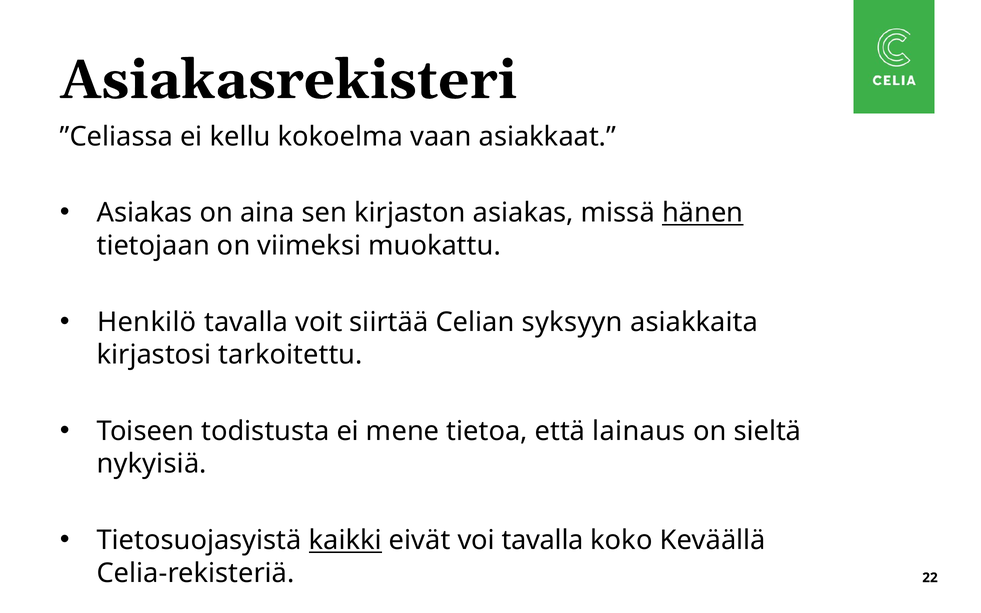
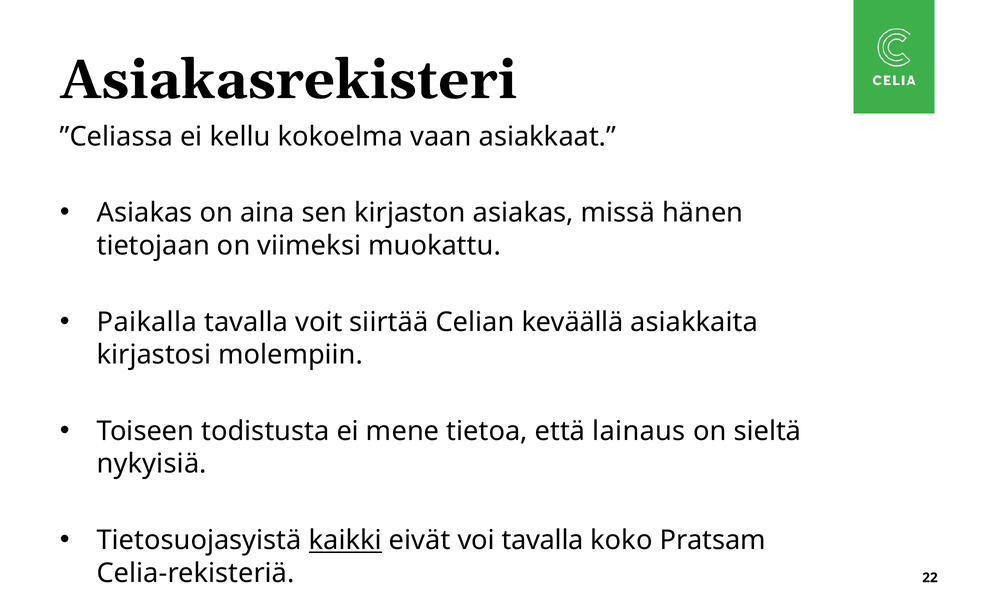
hänen underline: present -> none (703, 213)
Henkilö: Henkilö -> Paikalla (147, 322)
syksyyn: syksyyn -> keväällä (573, 322)
tarkoitettu: tarkoitettu -> molempiin (291, 355)
Keväällä: Keväällä -> Pratsam (713, 540)
